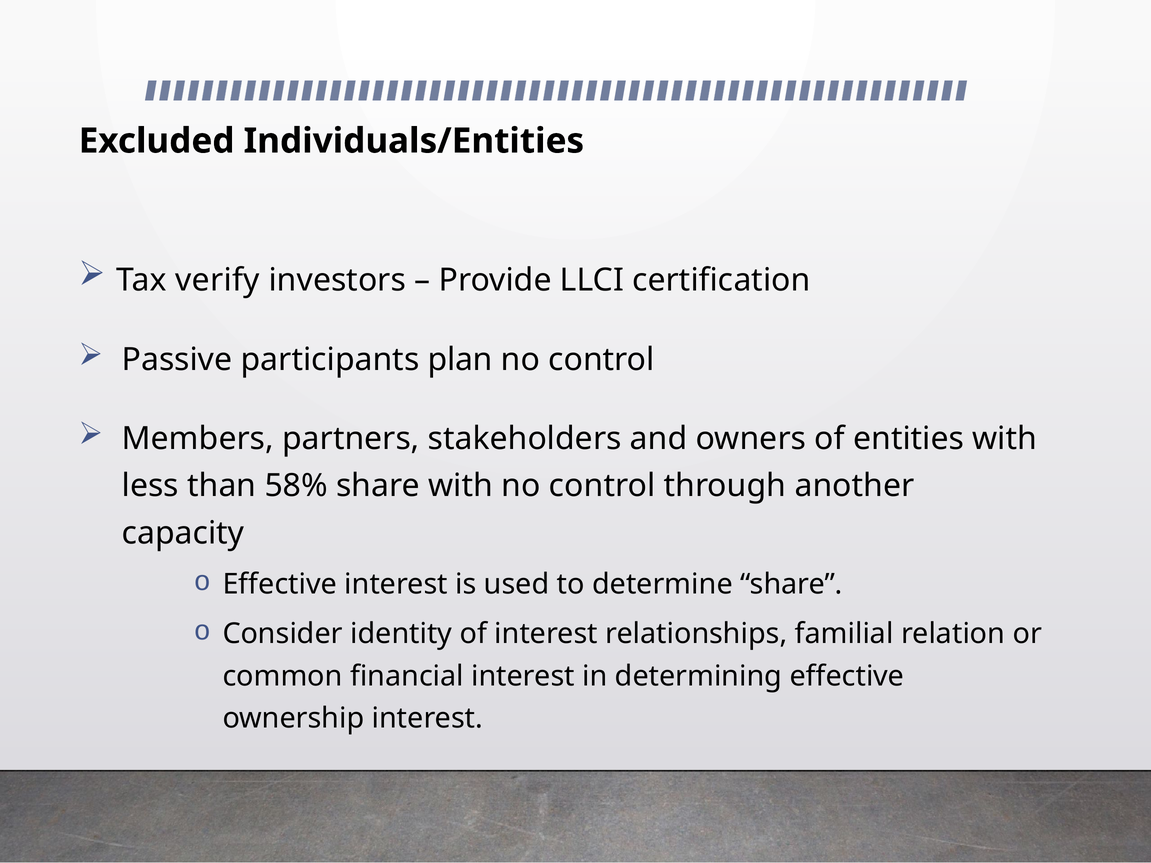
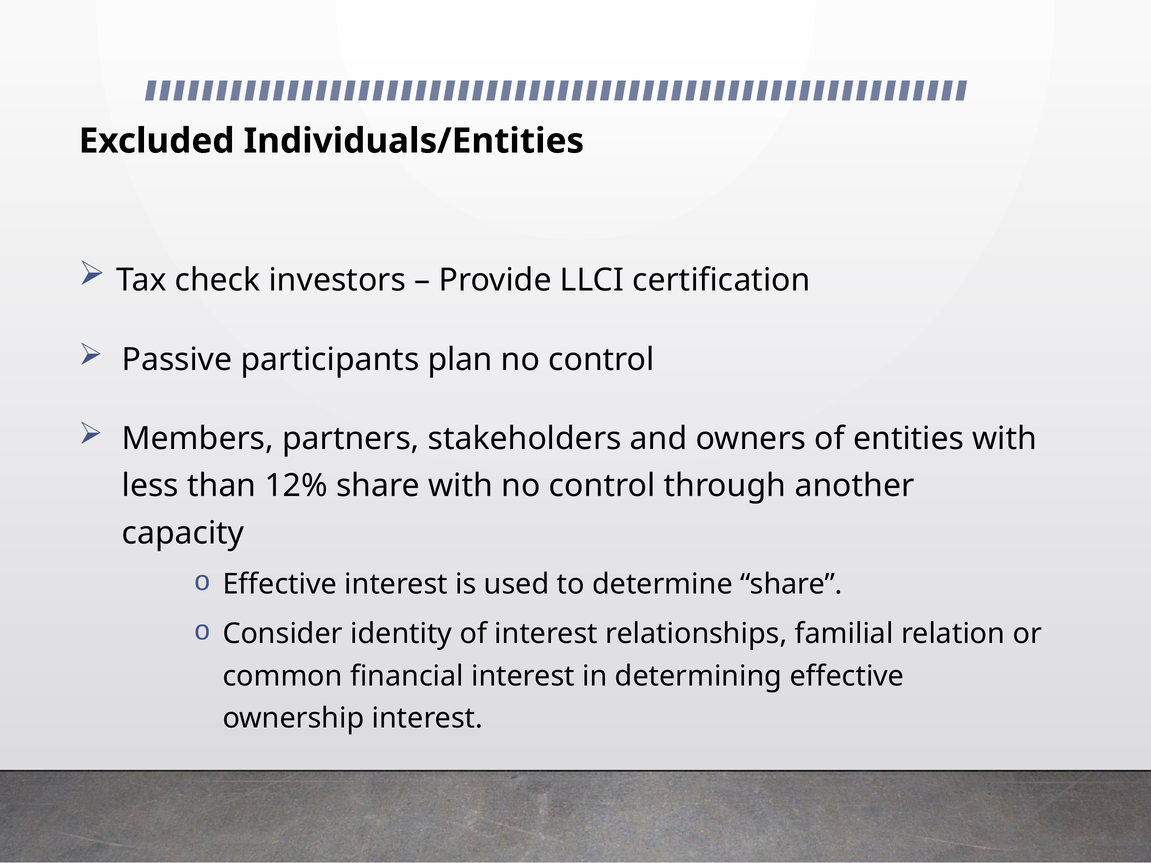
verify: verify -> check (218, 280)
58%: 58% -> 12% (296, 486)
